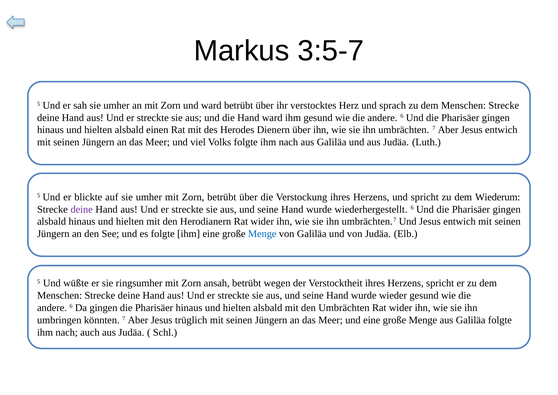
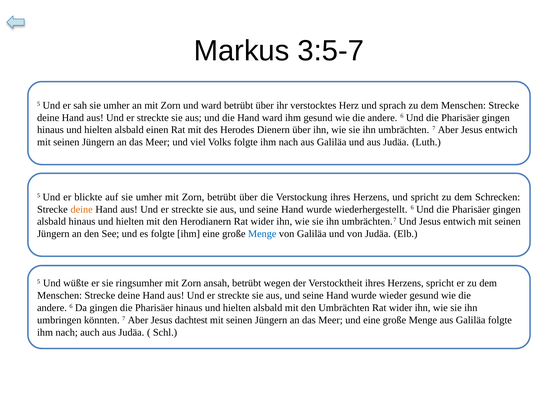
Wiederum: Wiederum -> Schrecken (498, 197)
deine colour: purple -> orange (82, 209)
trüglich: trüglich -> dachtest (191, 320)
